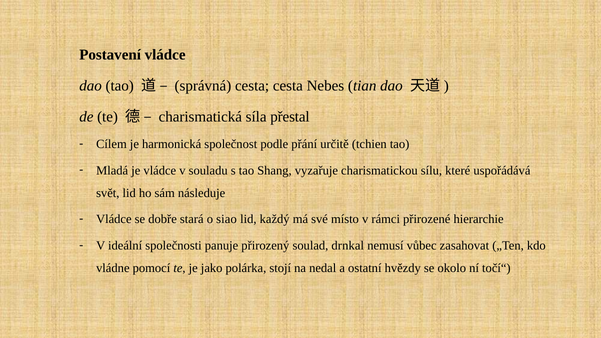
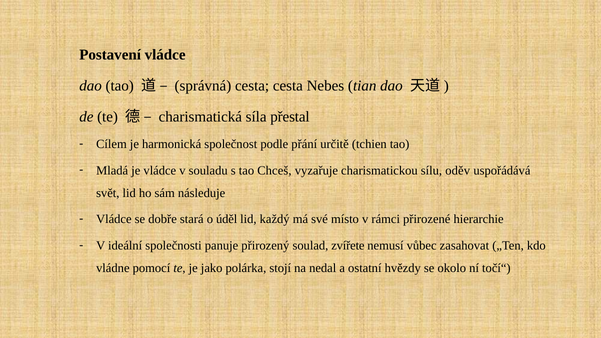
Shang: Shang -> Chceš (274, 171)
které: které -> oděv (458, 171)
siao: siao -> úděl (227, 219)
drnkal: drnkal -> zvířete (348, 246)
